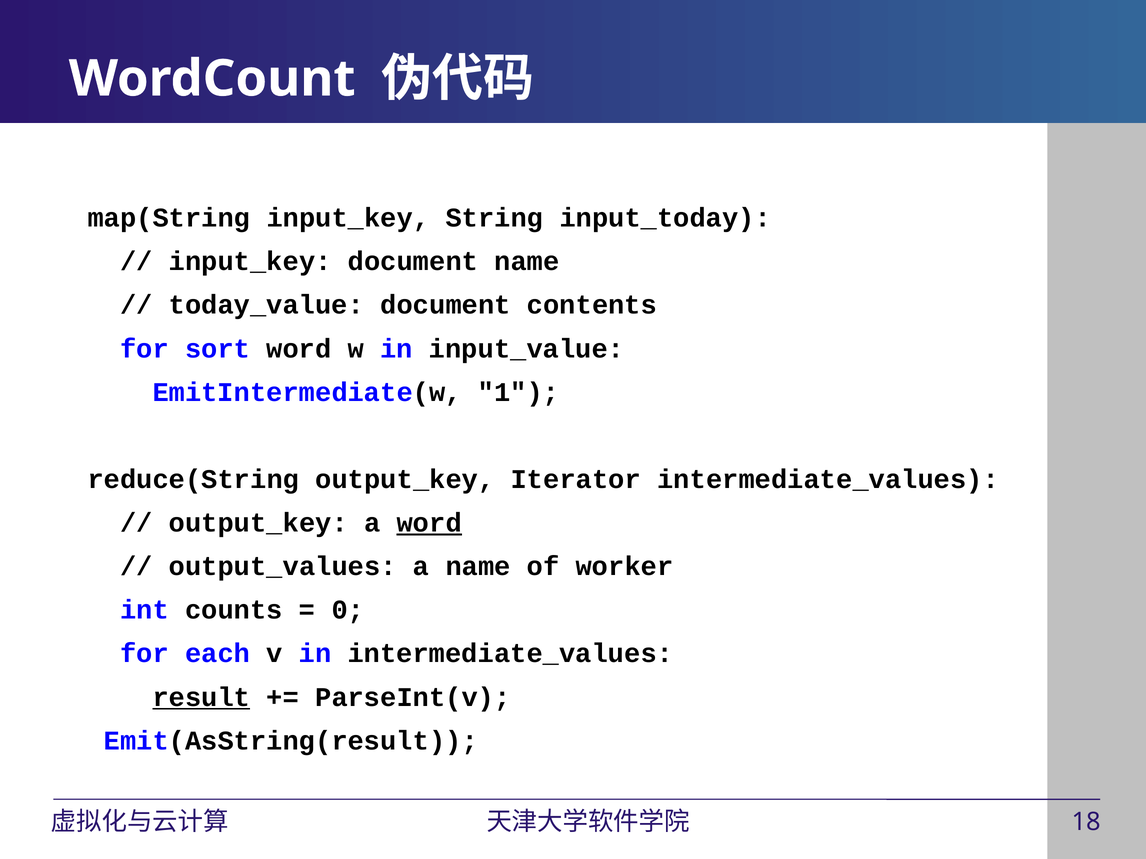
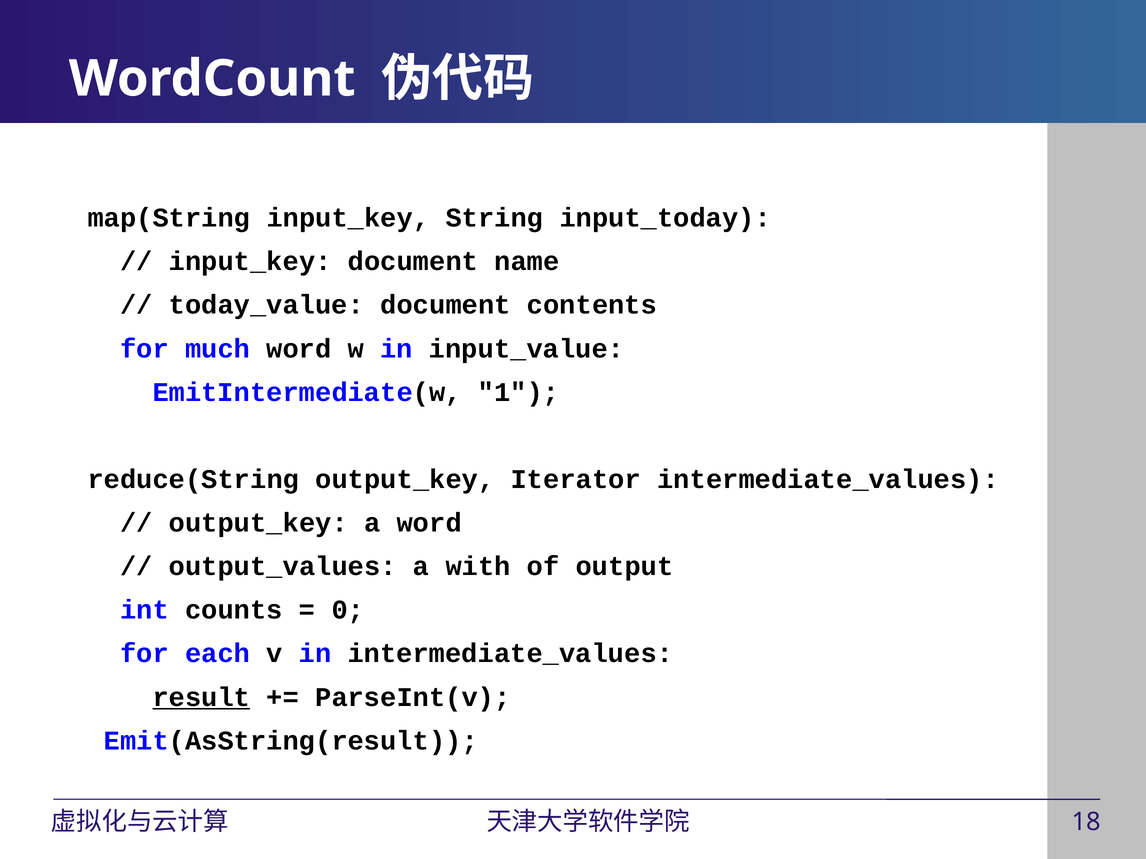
sort: sort -> much (218, 349)
word underline: present -> none (429, 523)
a name: name -> with (478, 567)
worker: worker -> output (624, 567)
